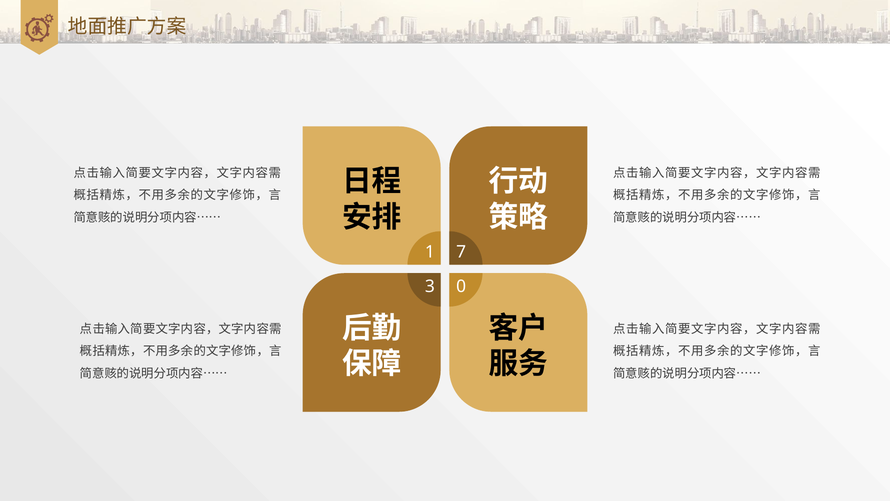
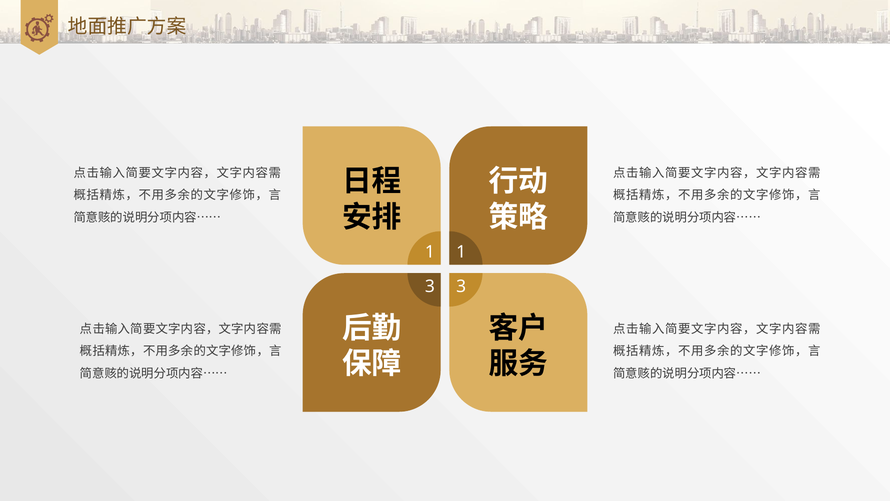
1 7: 7 -> 1 (461, 252)
3 0: 0 -> 3 (461, 286)
